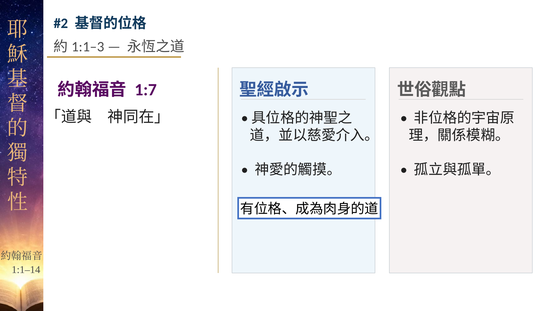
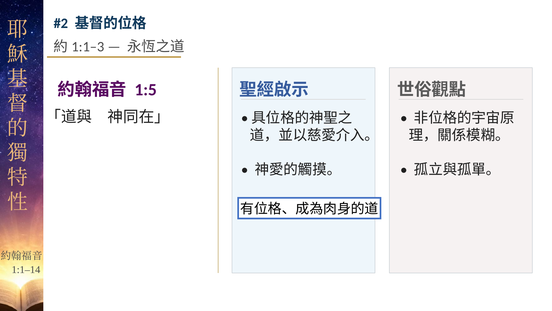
1:7: 1:7 -> 1:5 (146, 90)
